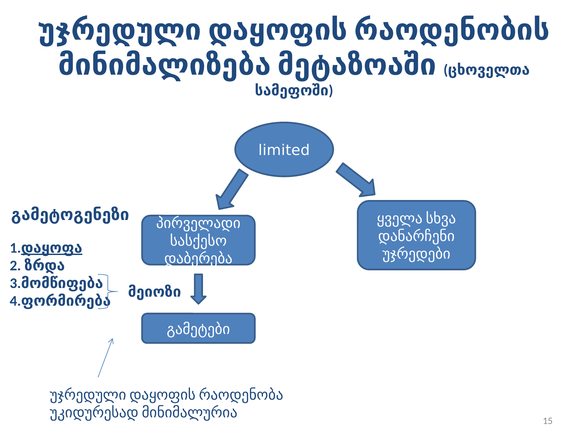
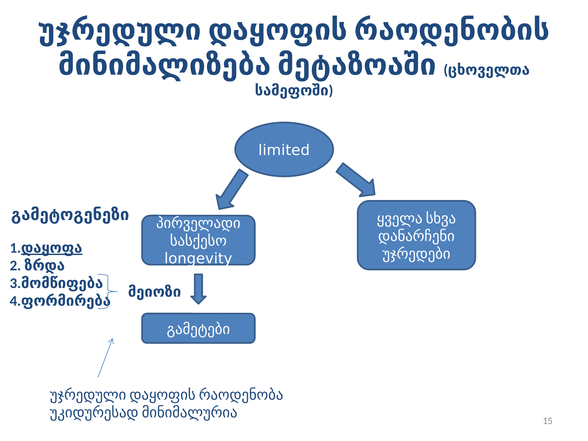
დაბერება: დაბერება -> longevity (198, 259)
